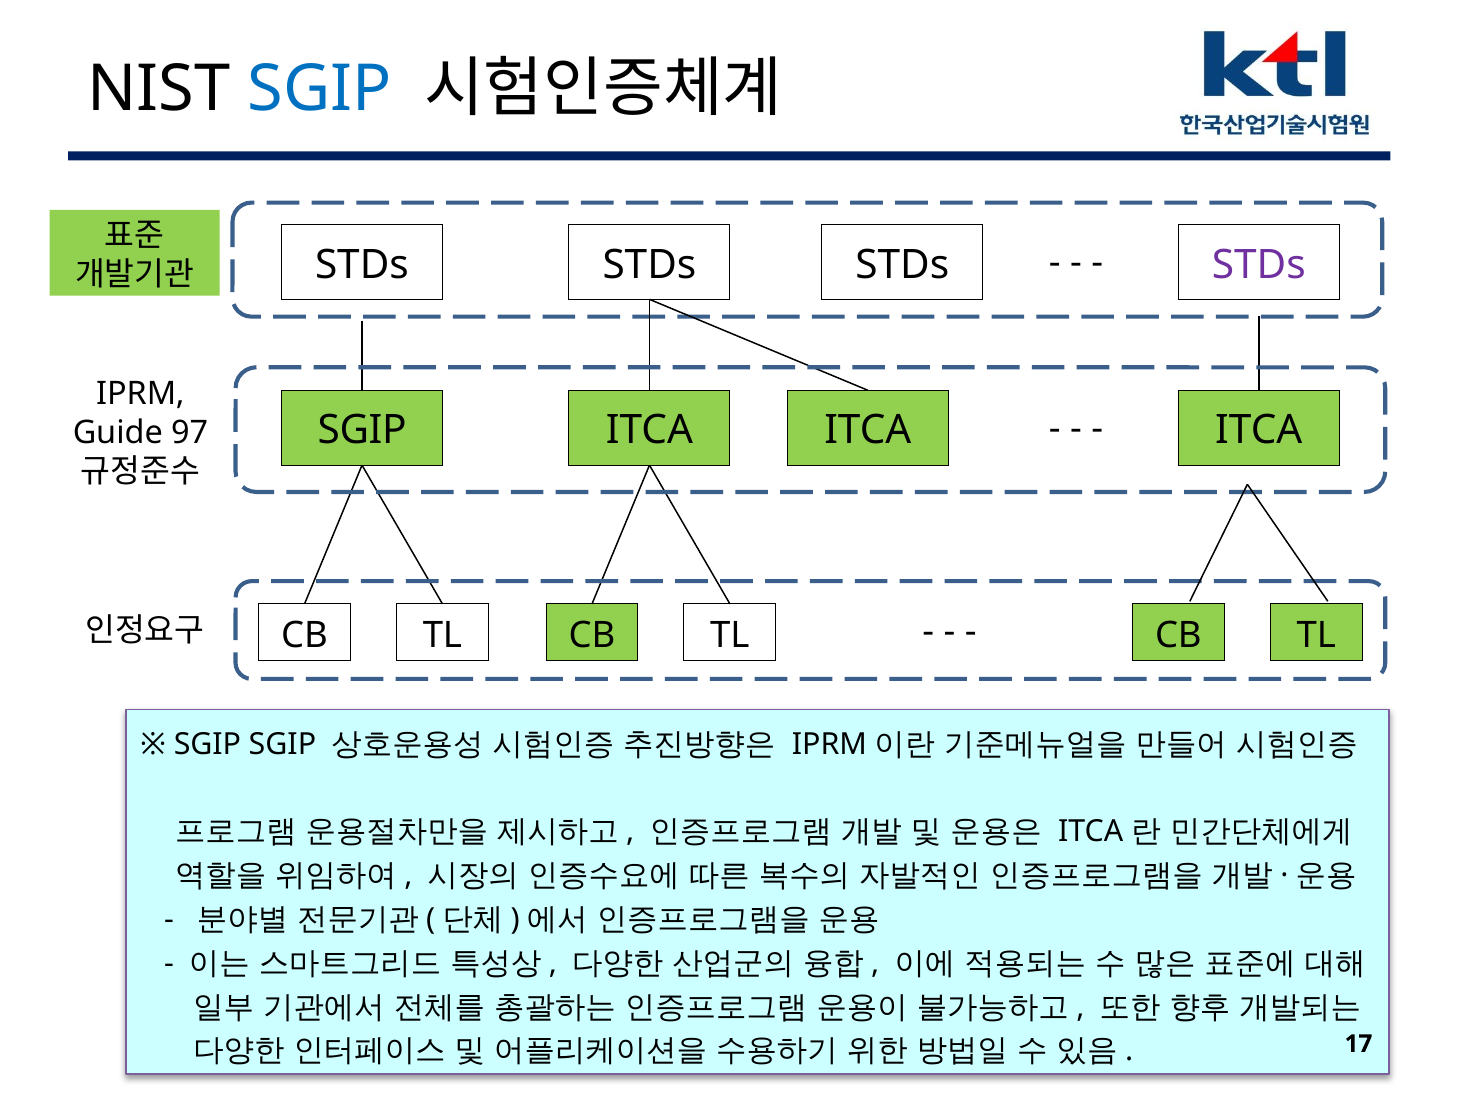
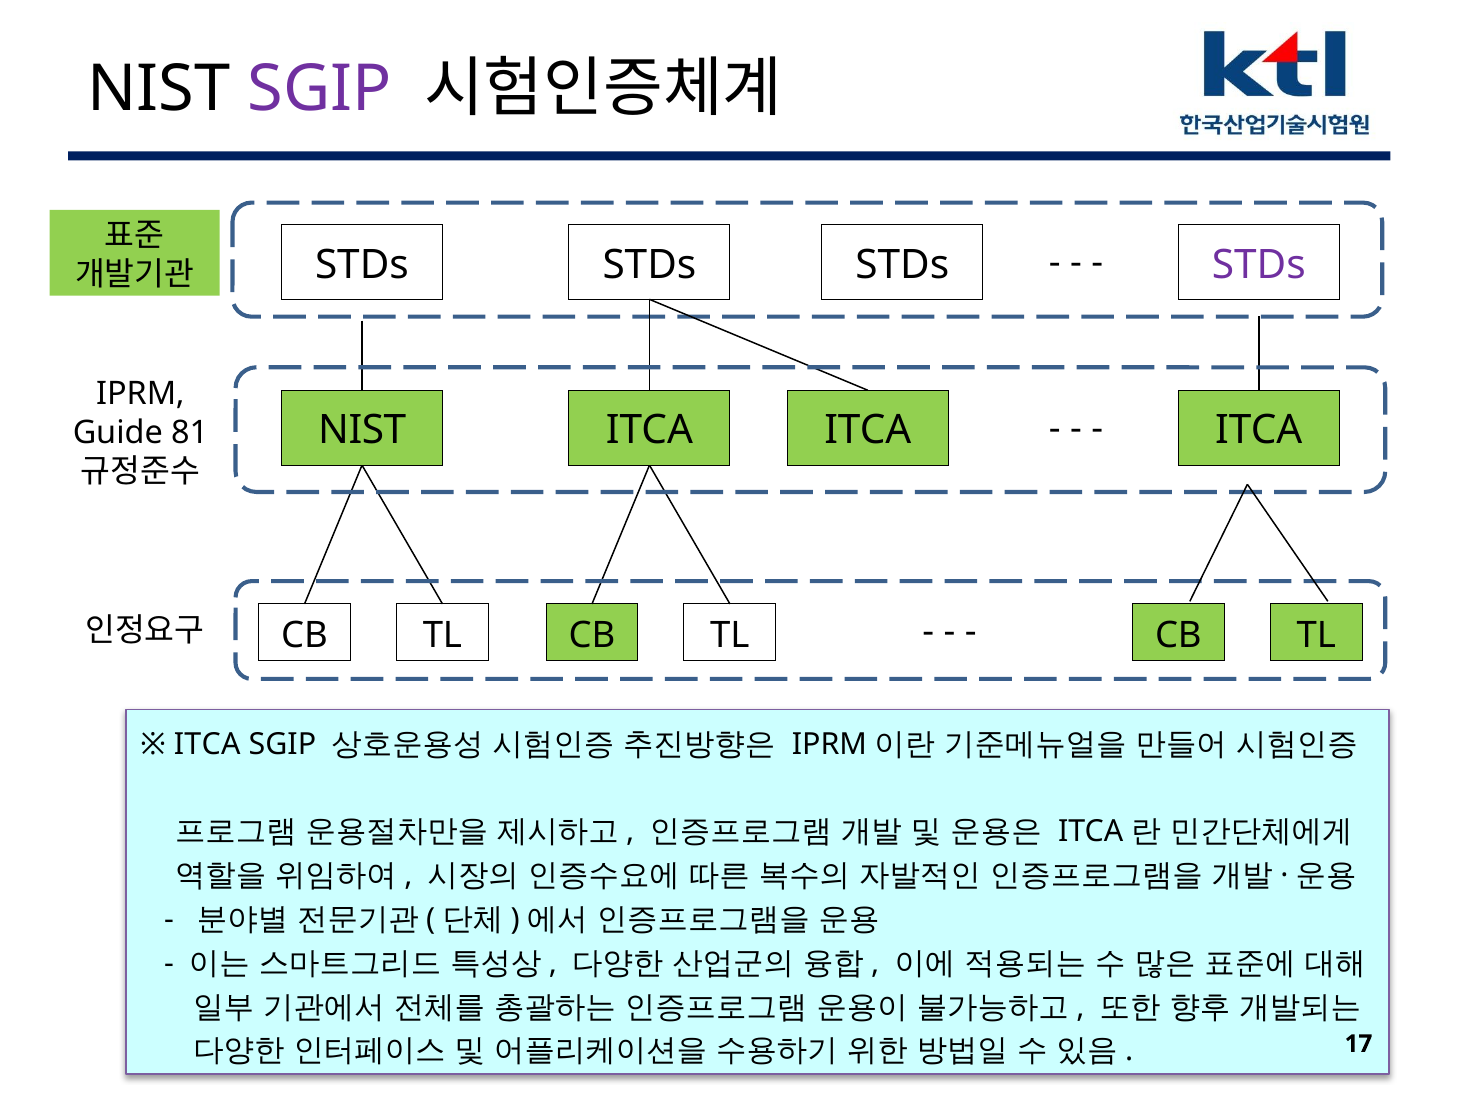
SGIP colour: blue -> purple (319, 90)
SGIP: SGIP -> NIST (362, 431)
97: 97 -> 81 (190, 433)
SGIP: SGIP -> ITCA (207, 744)
